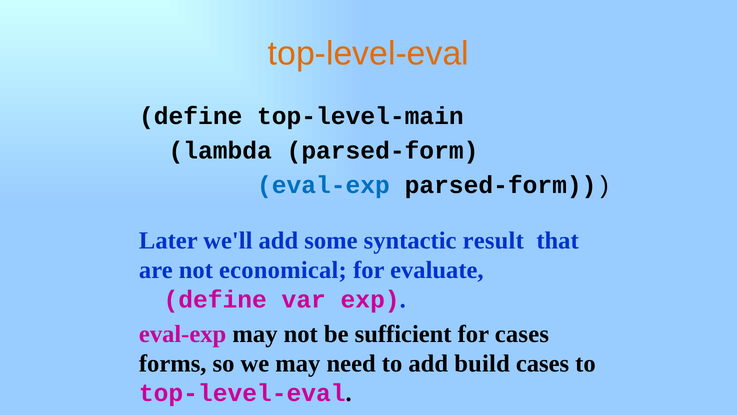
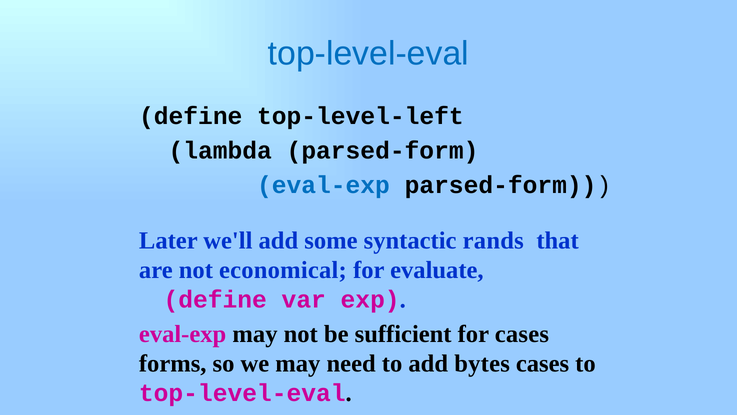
top-level-eval colour: orange -> blue (368, 54)
top-level-main: top-level-main -> top-level-left (360, 116)
result: result -> rands (493, 240)
build: build -> bytes (482, 363)
